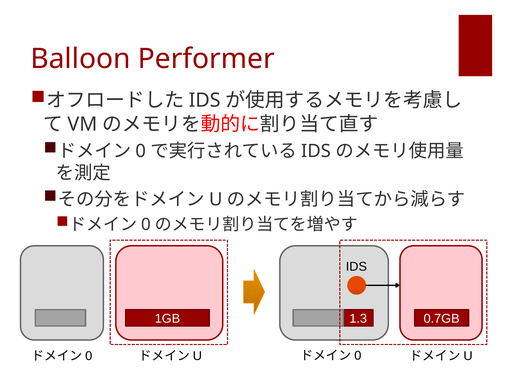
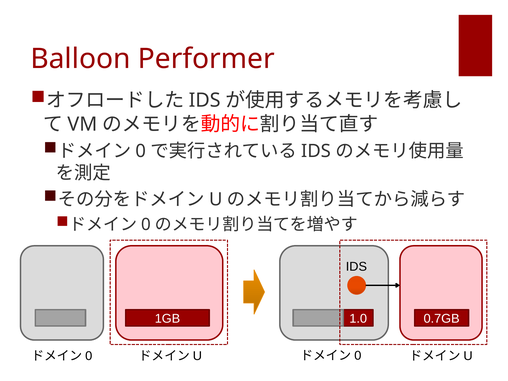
1.3: 1.3 -> 1.0 (358, 319)
